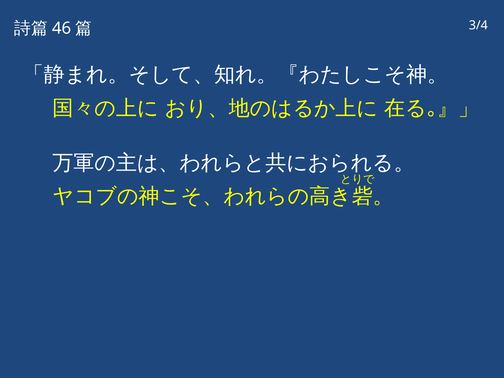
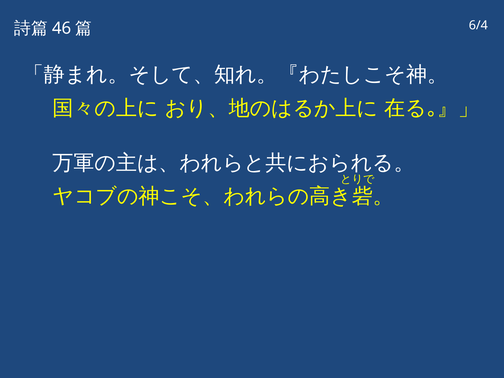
3/4: 3/4 -> 6/4 (478, 25)
